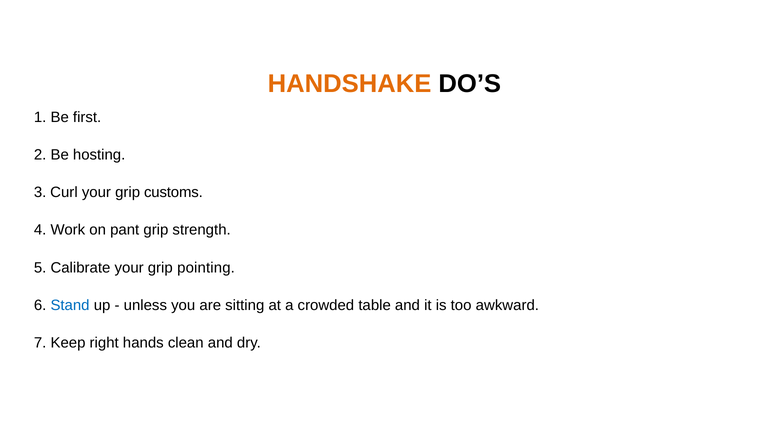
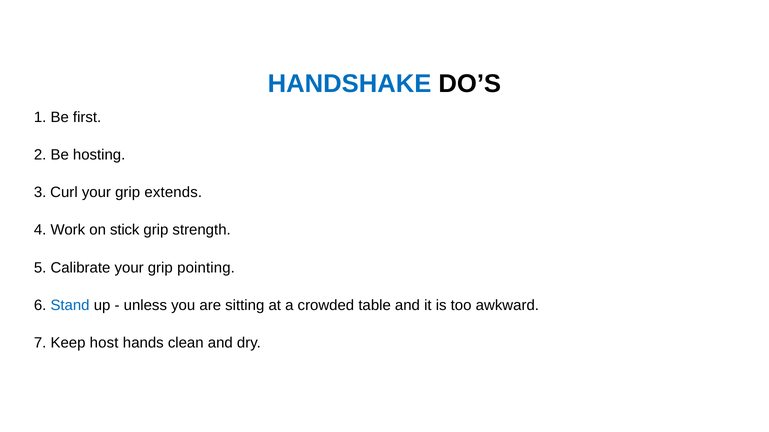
HANDSHAKE colour: orange -> blue (350, 84)
customs: customs -> extends (173, 193)
pant: pant -> stick (125, 230)
right: right -> host (104, 343)
